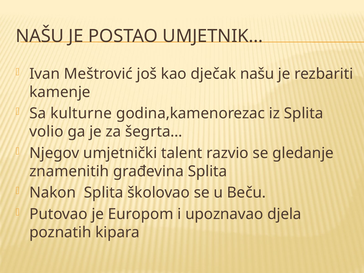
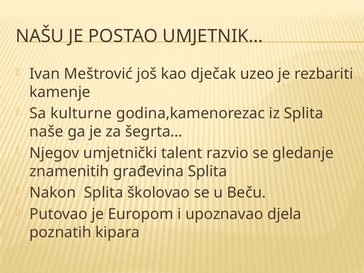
dječak našu: našu -> uzeo (257, 74)
volio: volio -> naše (46, 132)
